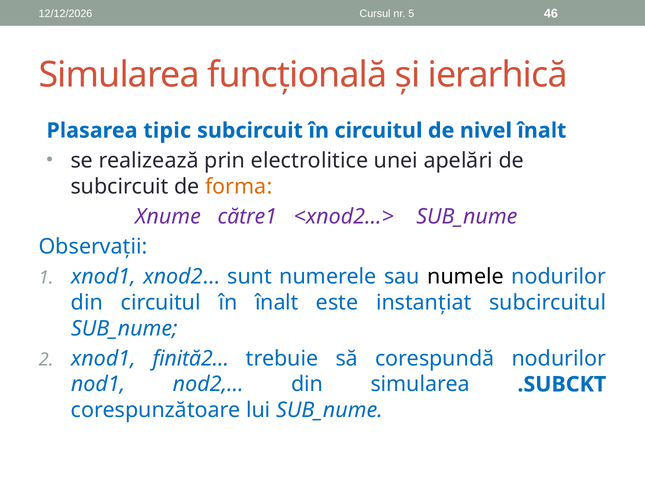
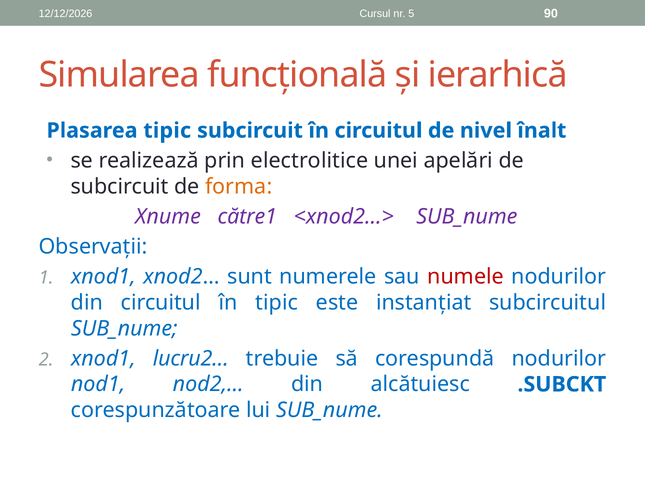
46: 46 -> 90 (551, 14)
numele colour: black -> red (466, 277)
în înalt: înalt -> tipic (277, 302)
finită2…: finită2… -> lucru2… (191, 358)
din simularea: simularea -> alcătuiesc (420, 384)
